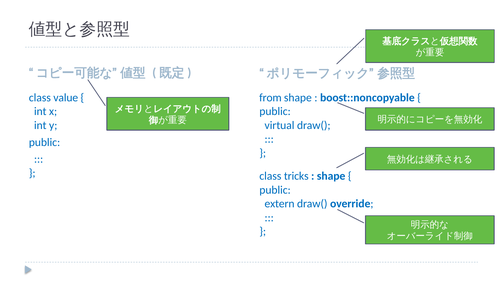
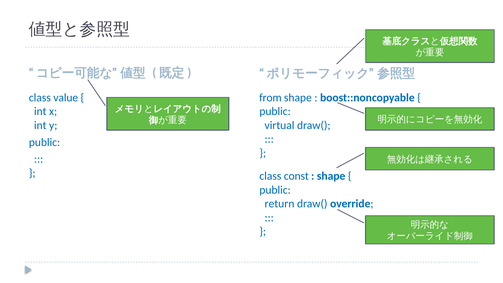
tricks: tricks -> const (296, 176)
extern: extern -> return (279, 204)
